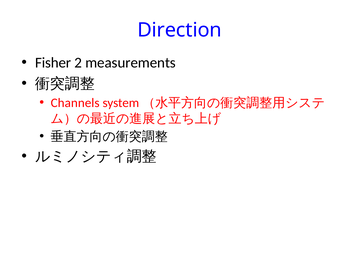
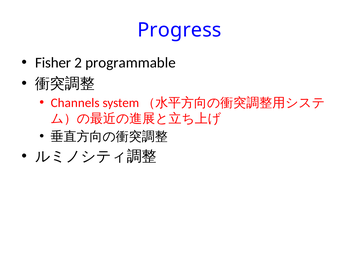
Direction: Direction -> Progress (179, 30)
measurements: measurements -> programmable (131, 63)
